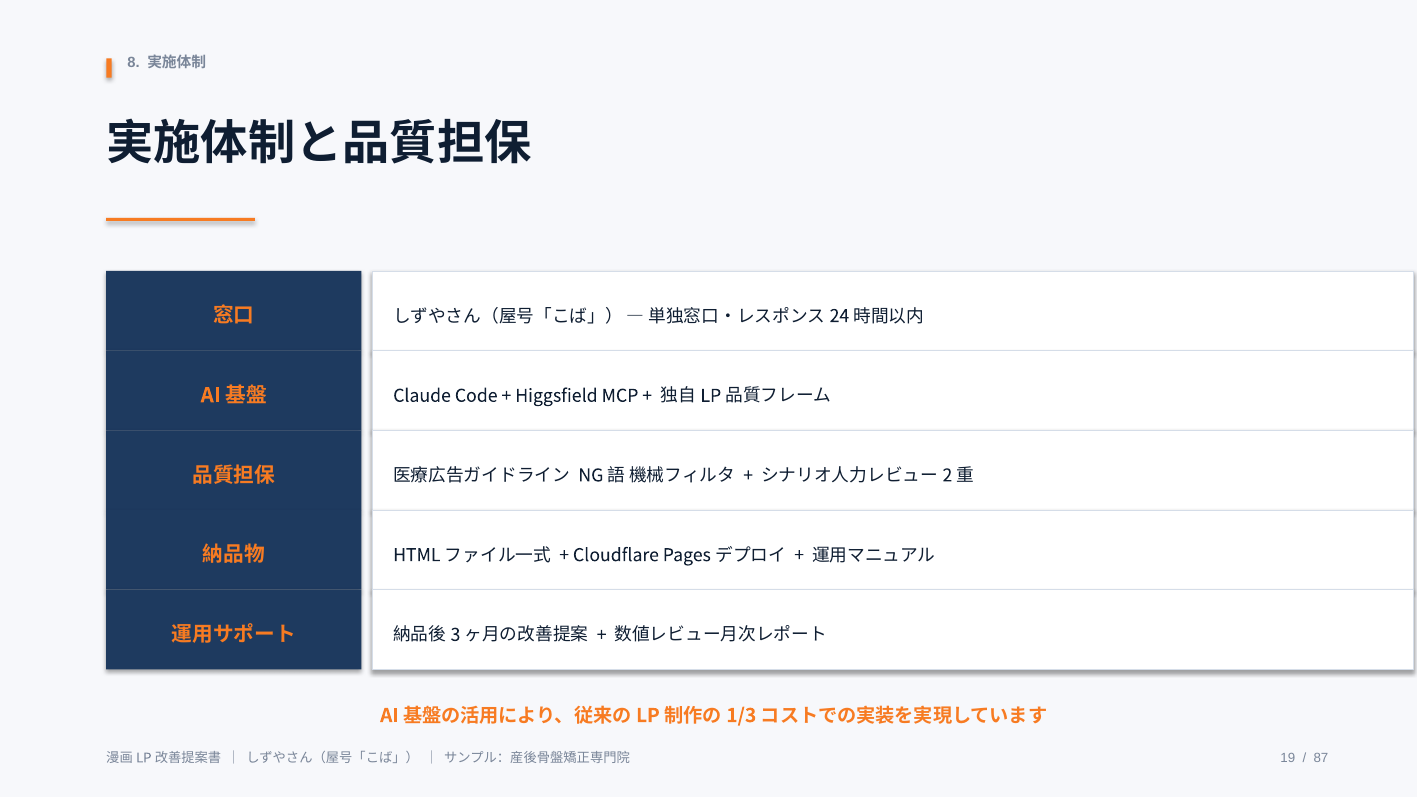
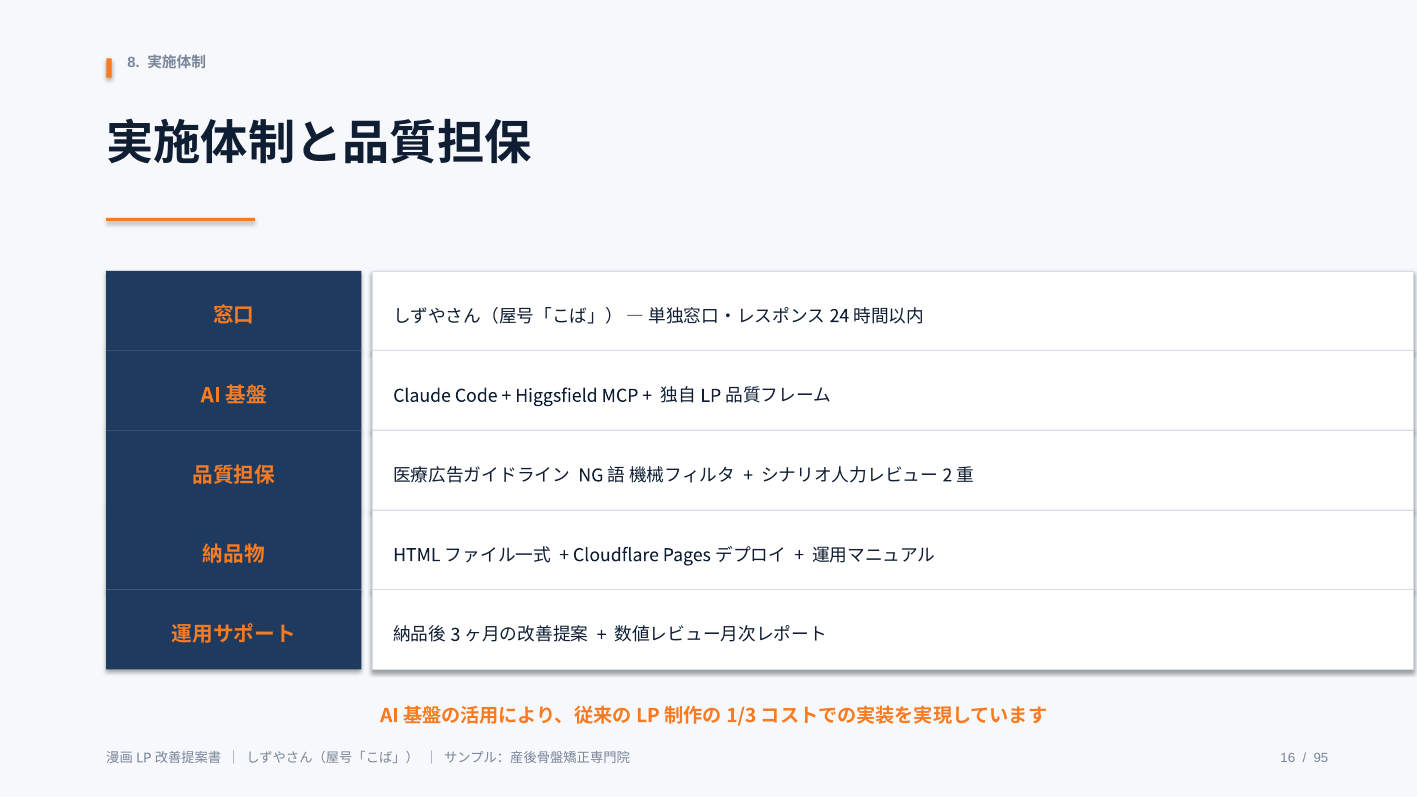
19: 19 -> 16 (1288, 758)
87: 87 -> 95 (1321, 758)
